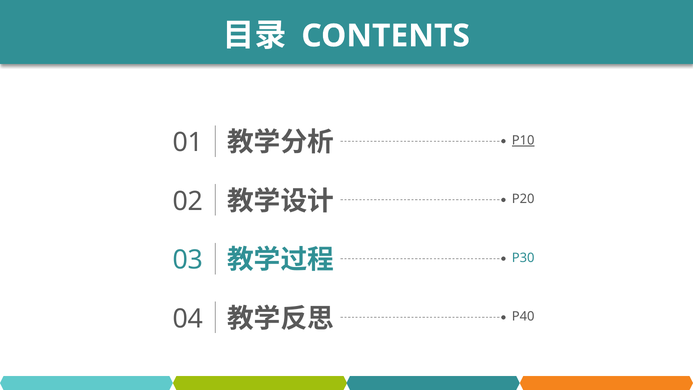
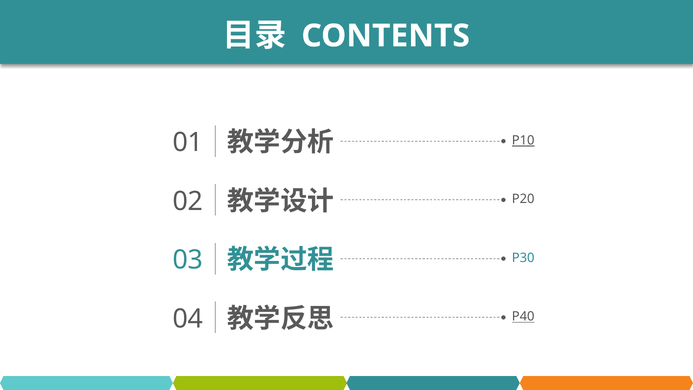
P40 underline: none -> present (523, 317)
